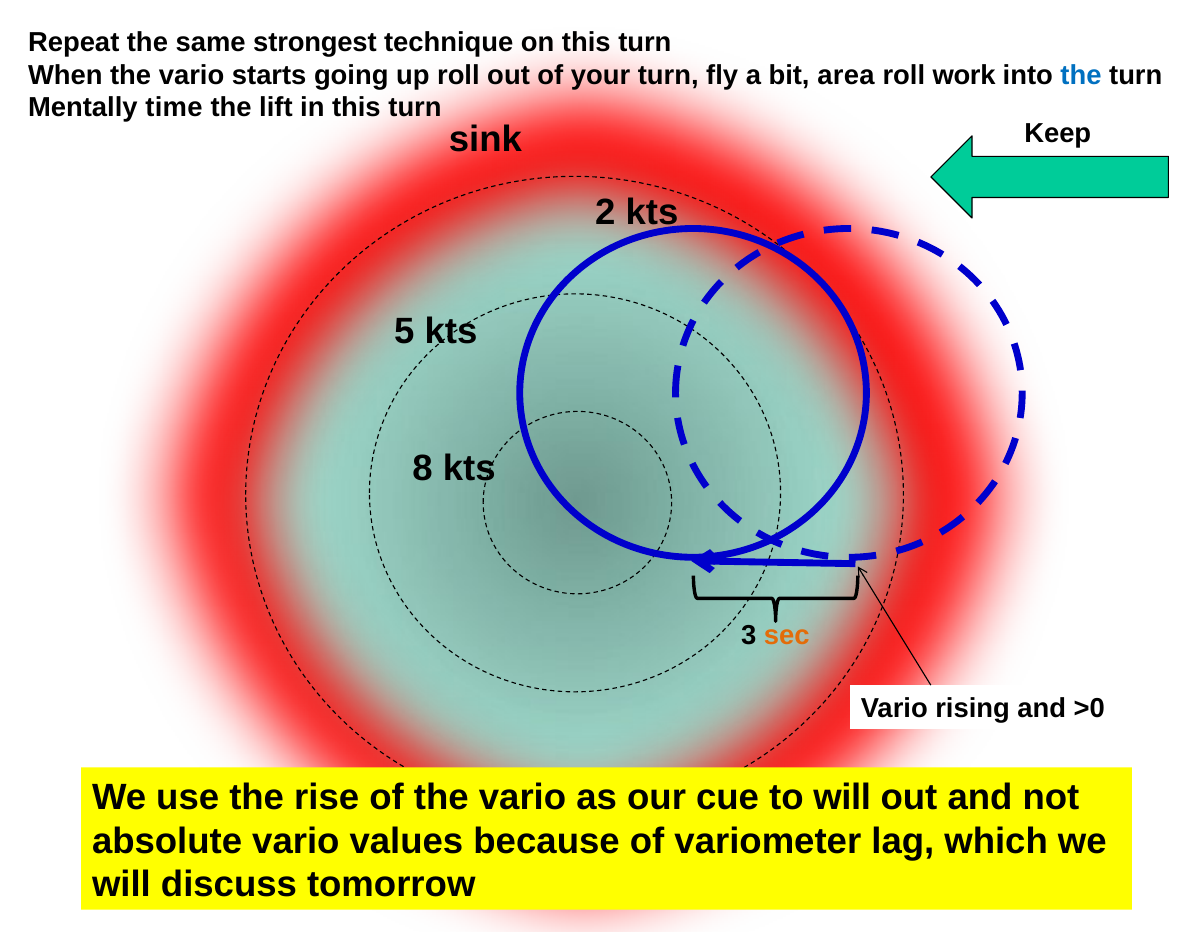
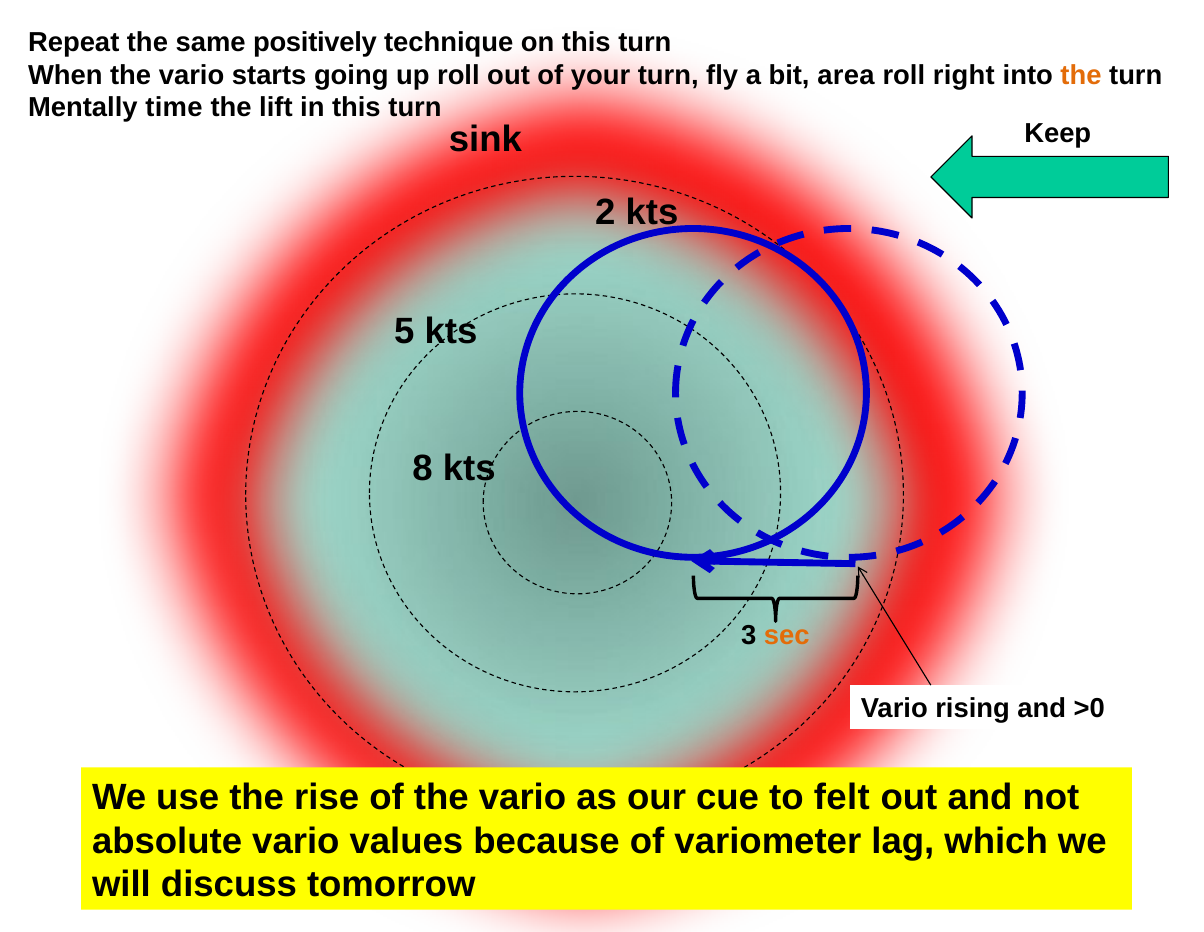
strongest: strongest -> positively (315, 42)
work: work -> right (964, 75)
the colour: blue -> orange (1081, 75)
to will: will -> felt (842, 797)
